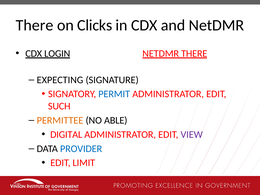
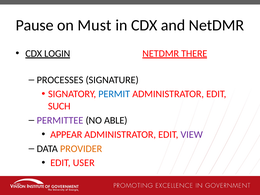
There: There -> Pause (35, 25)
Clicks: Clicks -> Must (95, 25)
EXPECTING: EXPECTING -> PROCESSES (60, 80)
PERMITTEE colour: orange -> purple (60, 120)
DIGITAL: DIGITAL -> APPEAR (66, 135)
PROVIDER colour: blue -> orange (81, 149)
LIMIT: LIMIT -> USER (84, 163)
